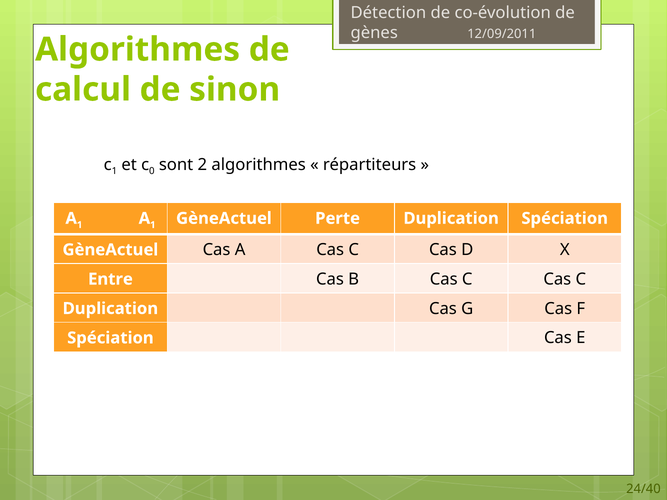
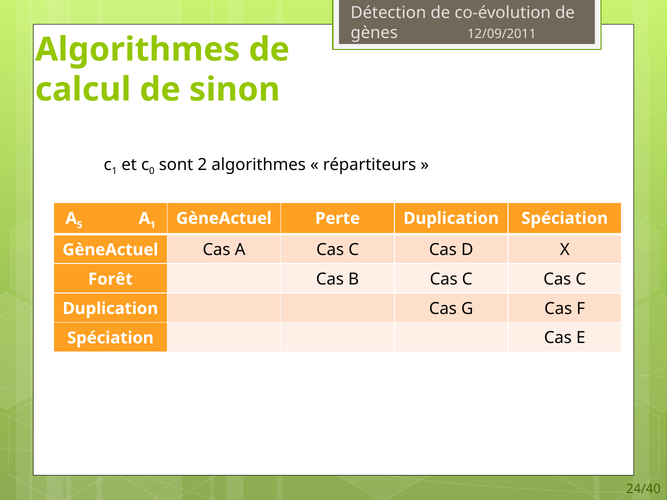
1: 1 -> 5 (80, 225)
Entre: Entre -> Forêt (110, 279)
